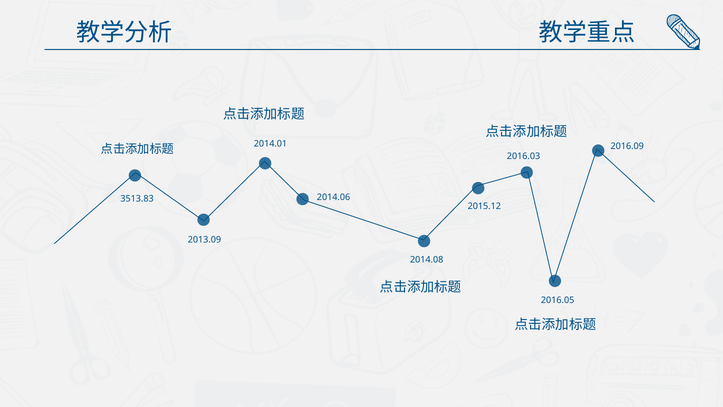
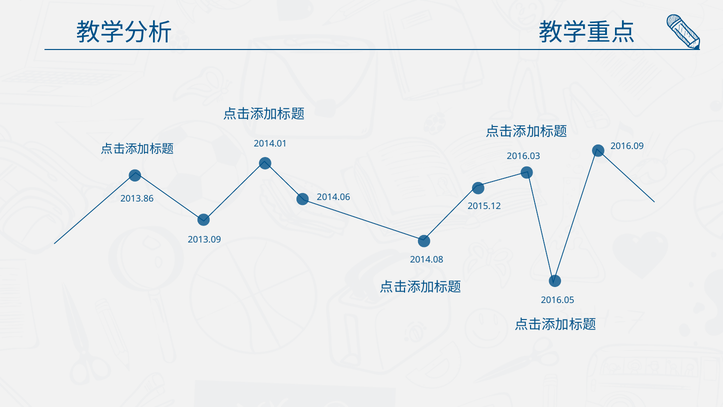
3513.83: 3513.83 -> 2013.86 (137, 198)
